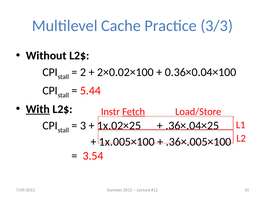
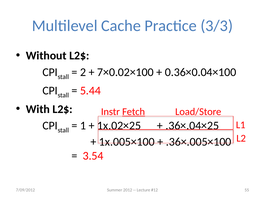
2×0.02×100: 2×0.02×100 -> 7×0.02×100 (125, 72)
With underline: present -> none (38, 109)
3: 3 -> 1 (83, 125)
